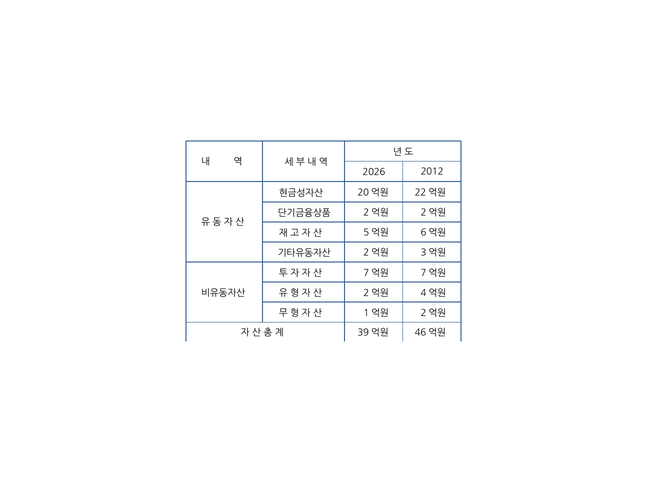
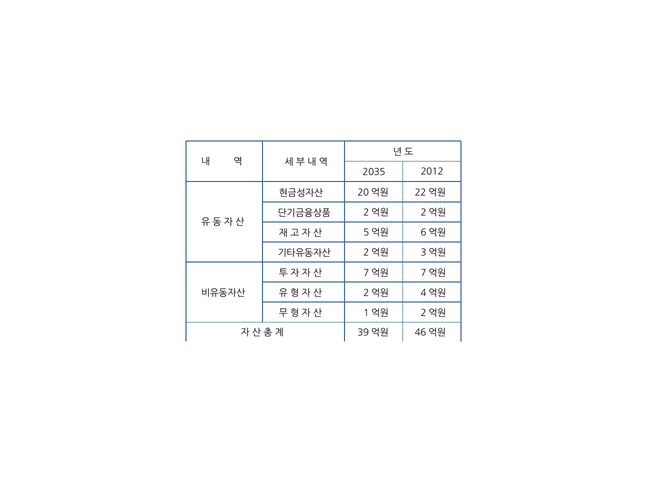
2026: 2026 -> 2035 (374, 172)
